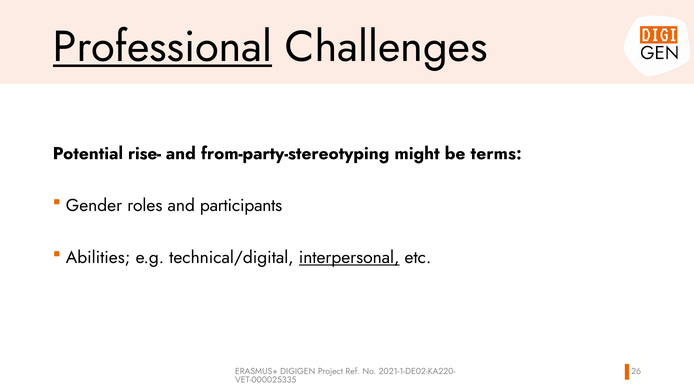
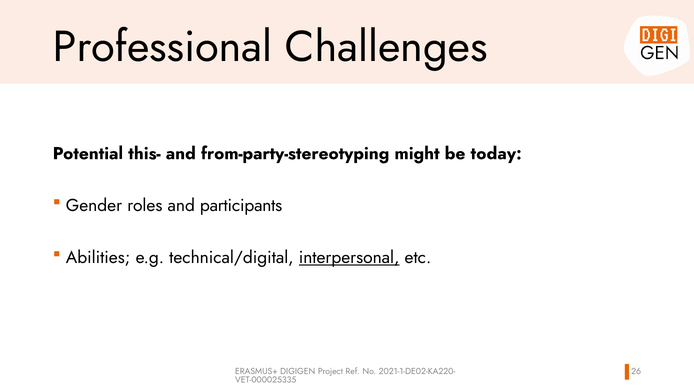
Professional underline: present -> none (162, 47)
rise-: rise- -> this- (144, 154)
terms: terms -> today (496, 154)
